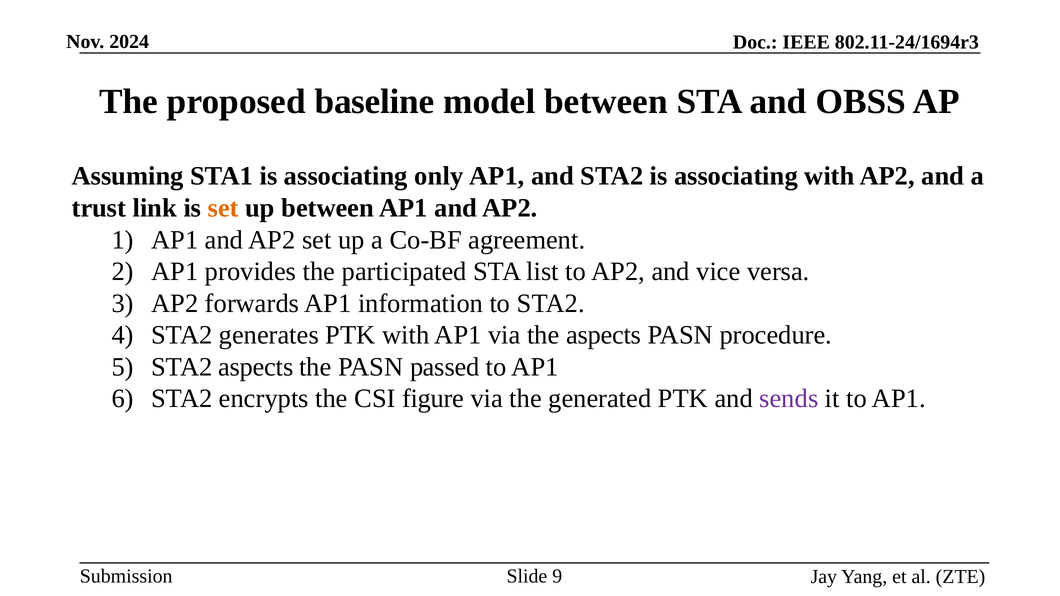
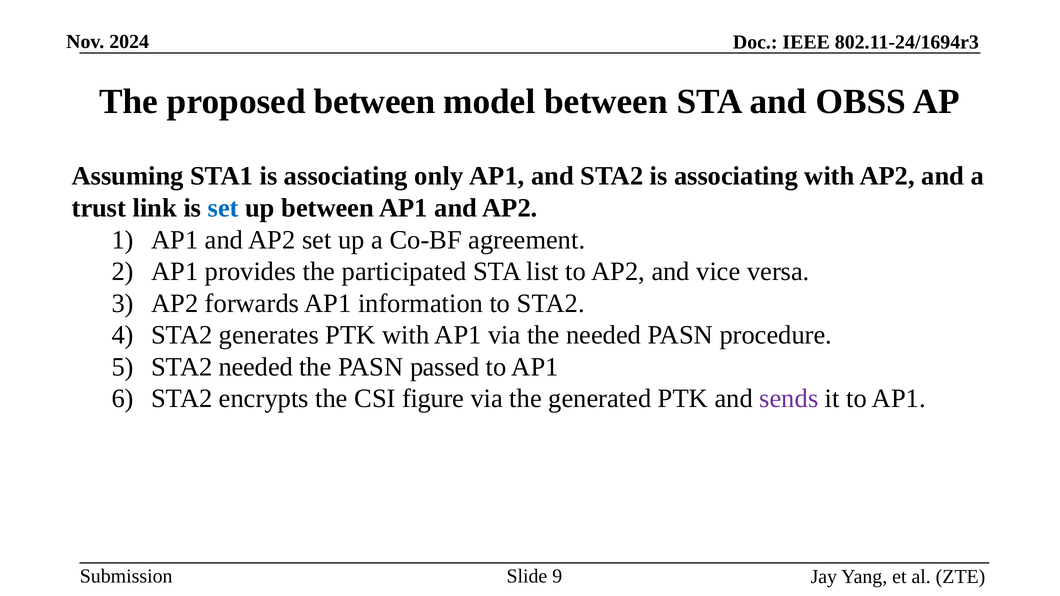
proposed baseline: baseline -> between (375, 102)
set colour: orange -> blue (223, 208)
the aspects: aspects -> needed (604, 335)
STA2 aspects: aspects -> needed (256, 367)
